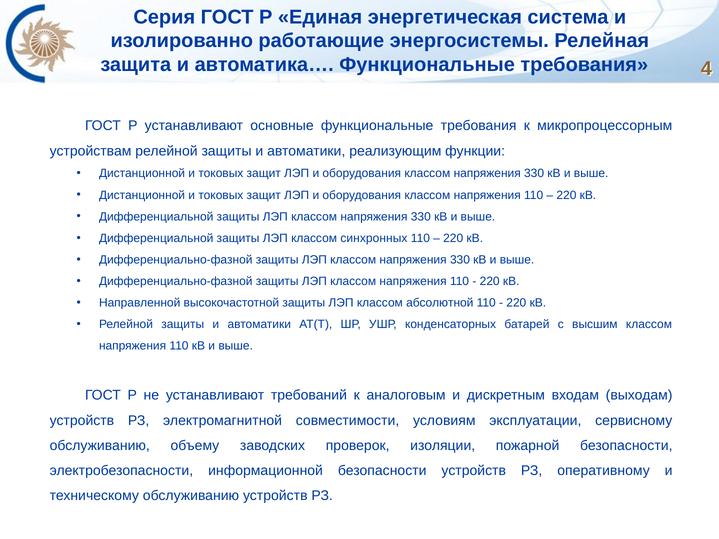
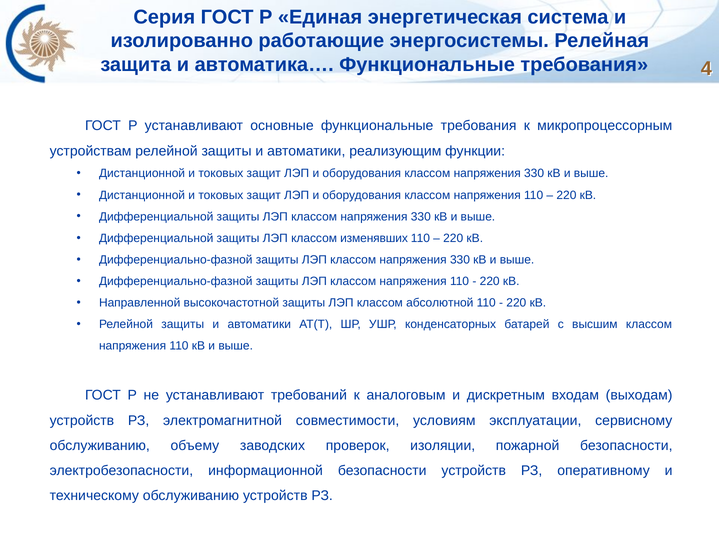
синхронных: синхронных -> изменявших (374, 238)
